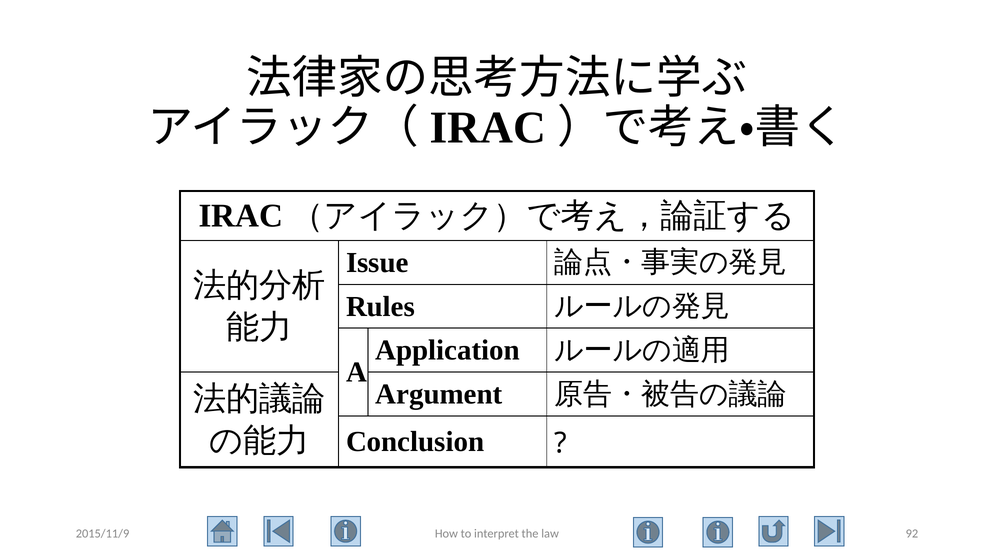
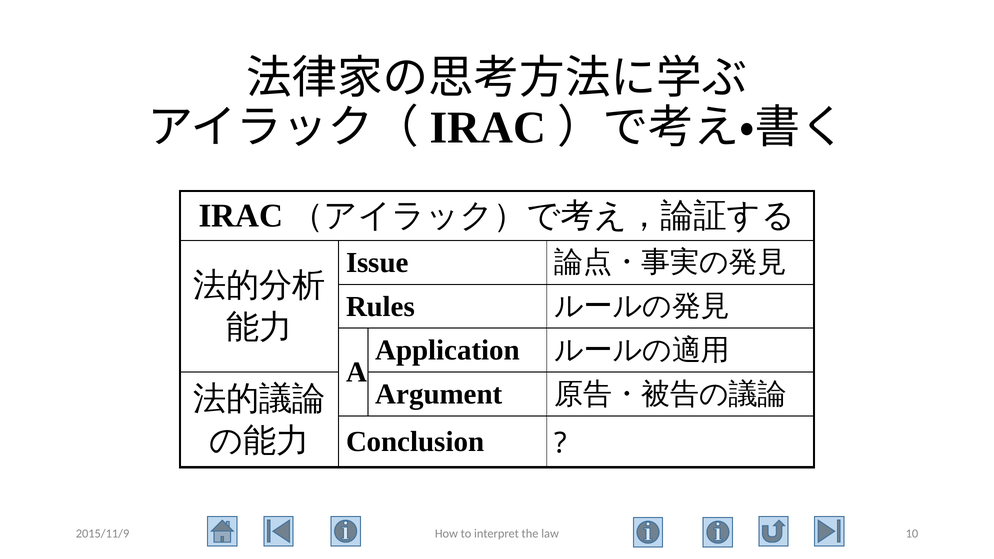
92: 92 -> 10 (912, 534)
